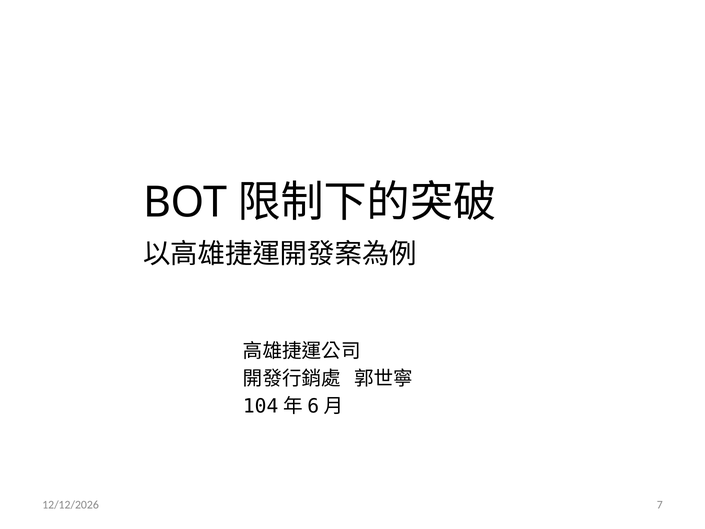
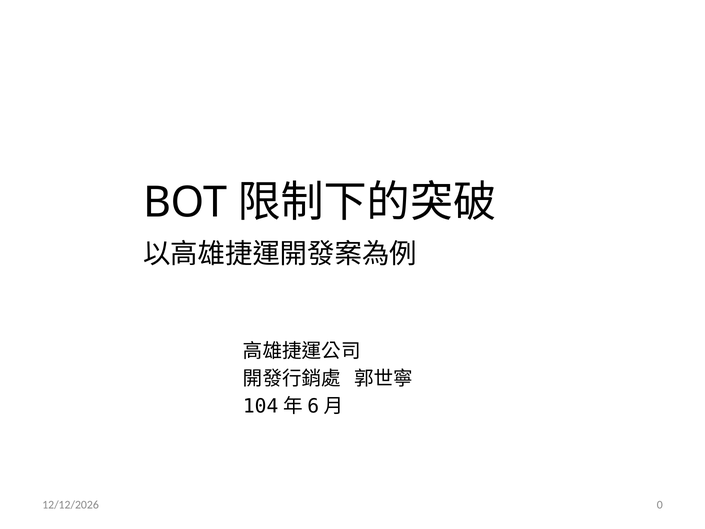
7: 7 -> 0 (660, 505)
